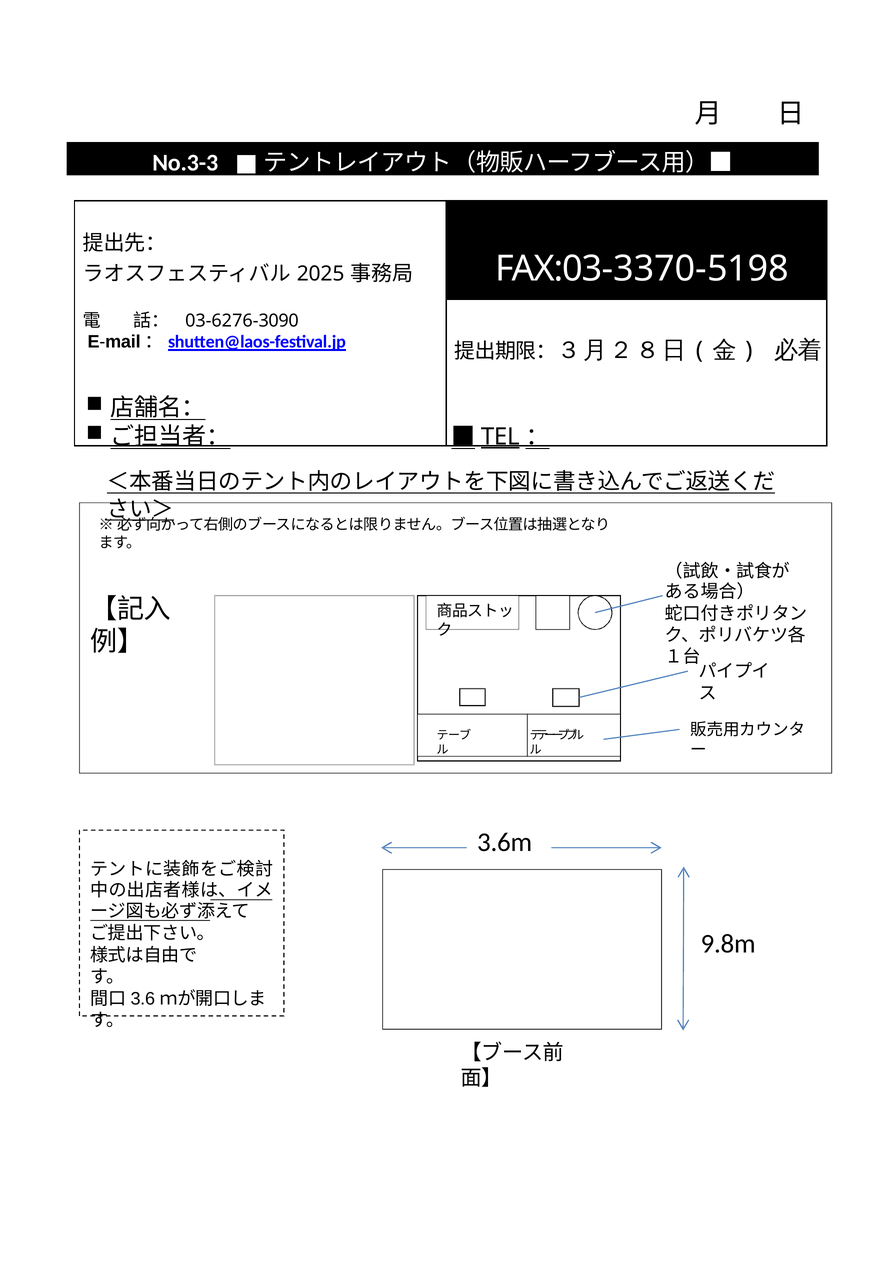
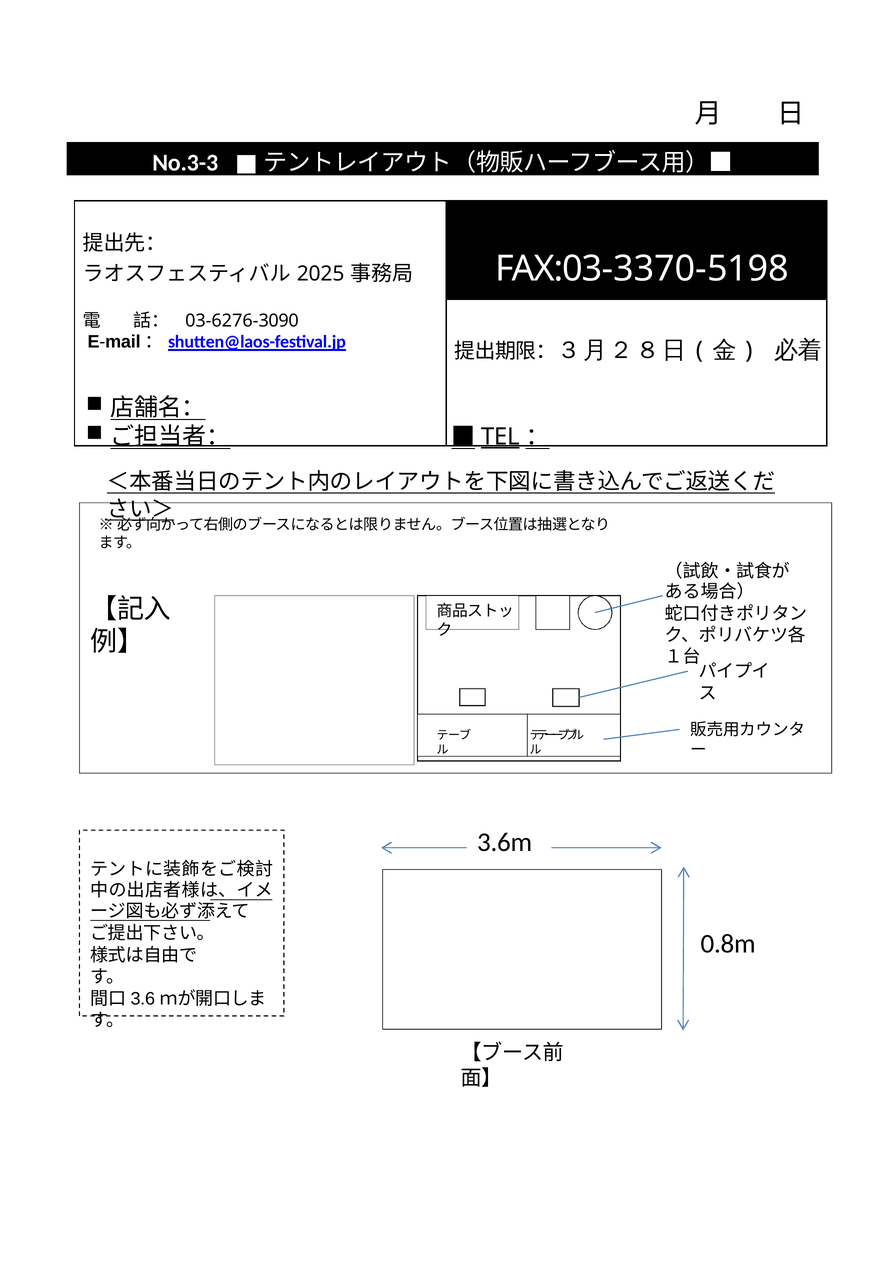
9.8m: 9.8m -> 0.8m (728, 944)
